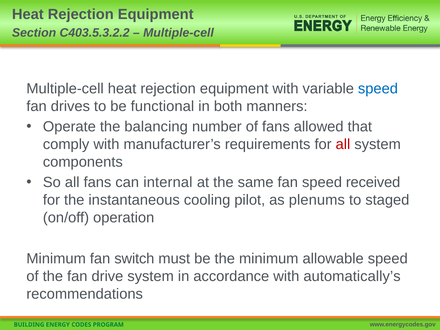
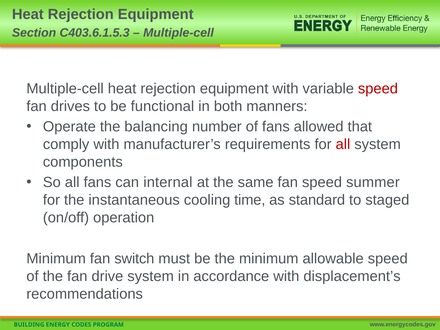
C403.5.3.2.2: C403.5.3.2.2 -> C403.6.1.5.3 (95, 33)
speed colour: blue -> red (378, 89)
received: received -> summer (373, 182)
pilot: pilot -> time (250, 200)
plenums: plenums -> standard (317, 200)
automatically’s: automatically’s -> displacement’s (352, 276)
